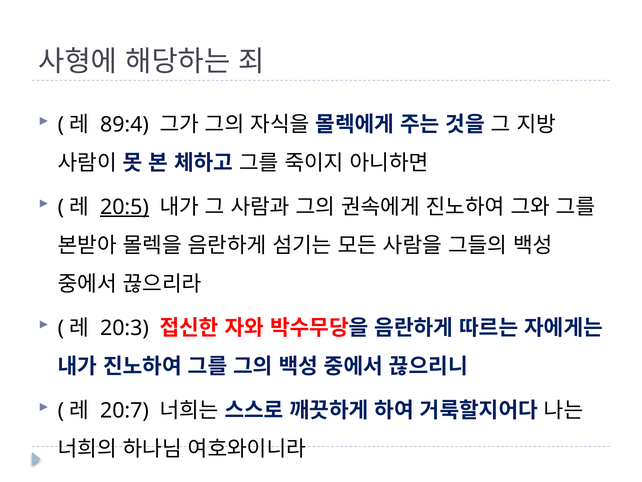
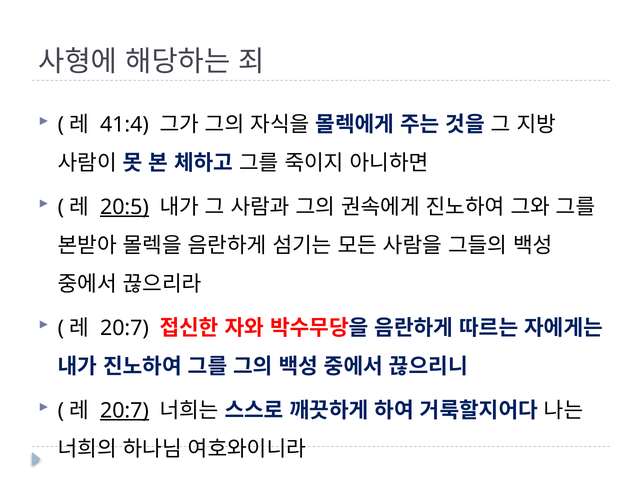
89:4: 89:4 -> 41:4 (124, 124)
20:3: 20:3 -> 20:7 (124, 328)
20:7 underline: none -> present (124, 410)
